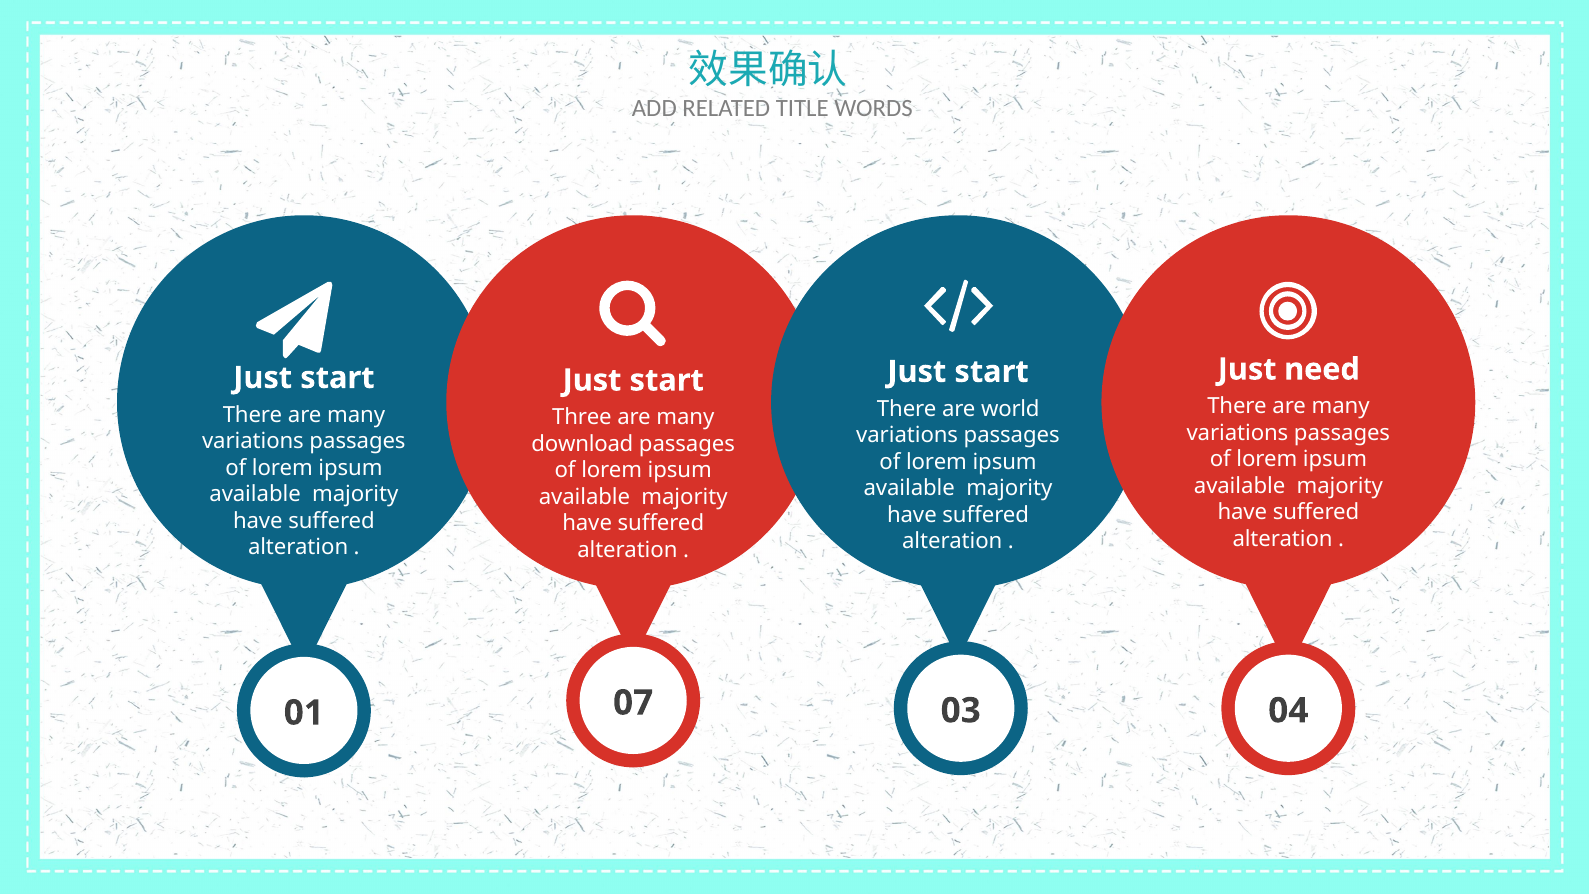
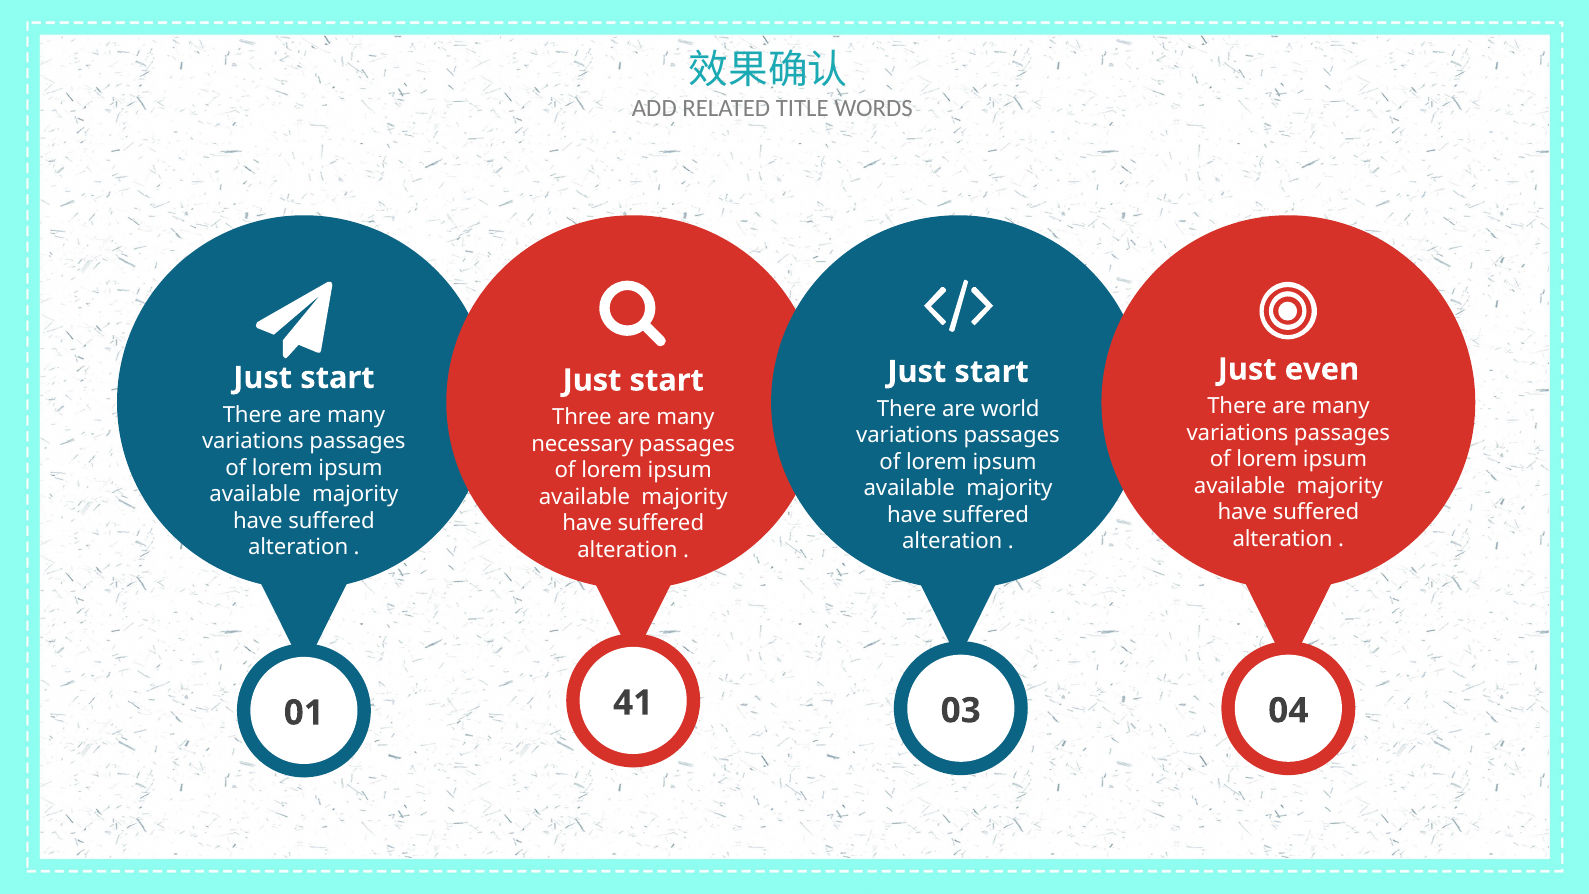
need: need -> even (1322, 369)
download: download -> necessary (582, 444)
07: 07 -> 41 (633, 703)
